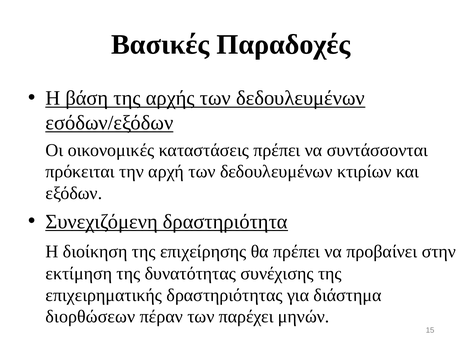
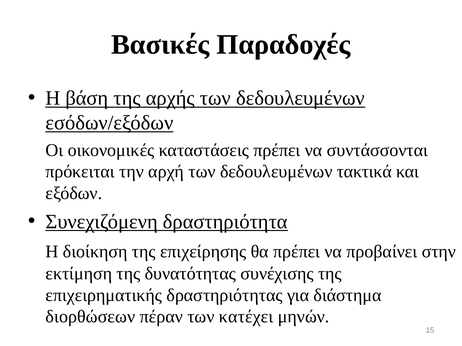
κτιρίων: κτιρίων -> τακτικά (364, 172)
παρέχει: παρέχει -> κατέχει (246, 317)
